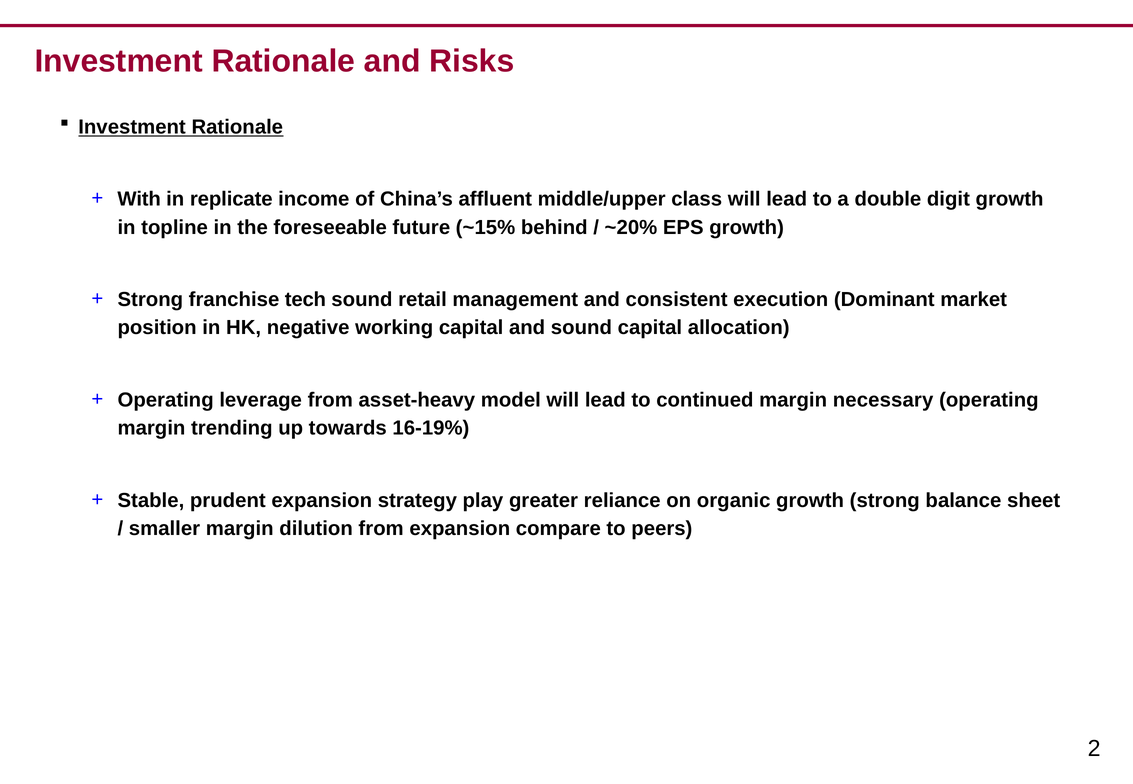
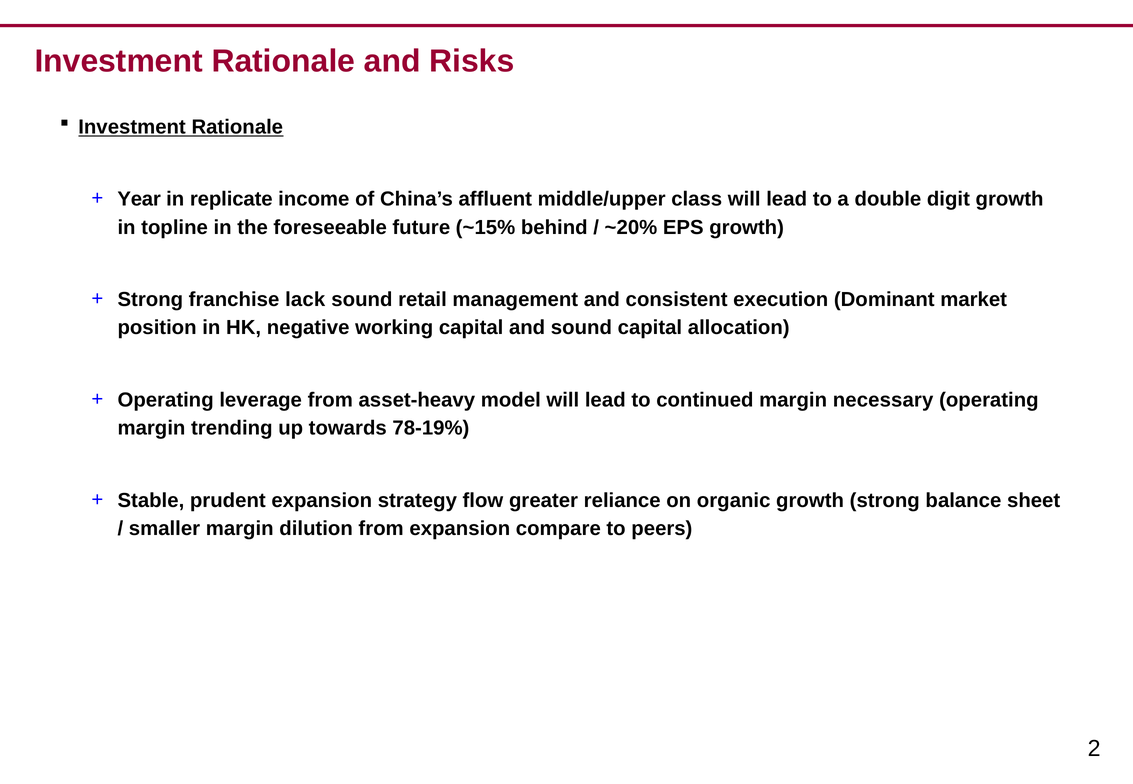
With: With -> Year (139, 199)
tech: tech -> lack (305, 300)
16-19%: 16-19% -> 78-19% (431, 428)
play: play -> flow (483, 501)
